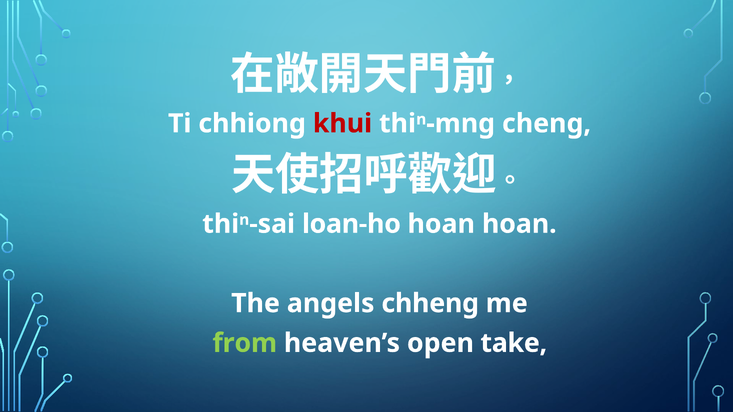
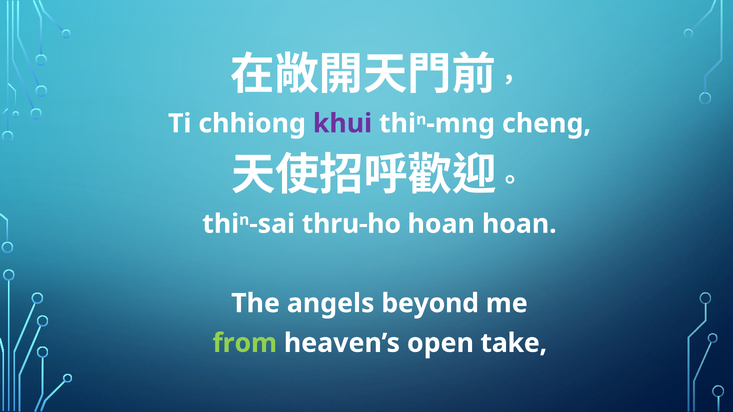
khui colour: red -> purple (342, 124)
loan-ho: loan-ho -> thru-ho (351, 224)
chheng: chheng -> beyond (430, 304)
